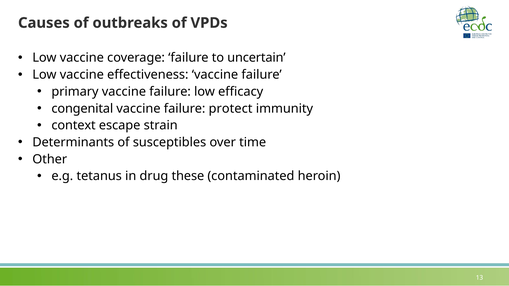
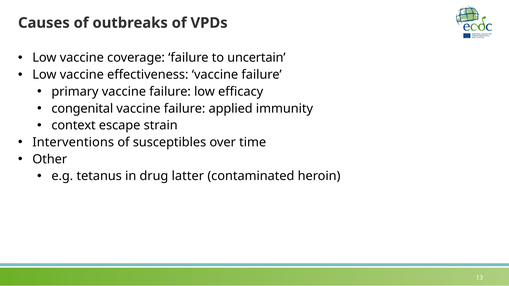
protect: protect -> applied (231, 109)
Determinants: Determinants -> Interventions (73, 142)
these: these -> latter (188, 176)
